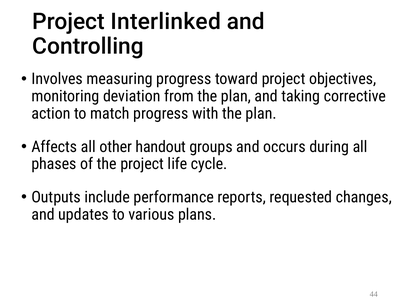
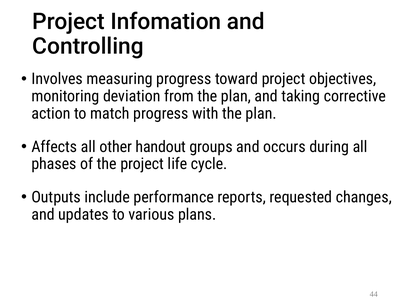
Interlinked: Interlinked -> Infomation (166, 22)
